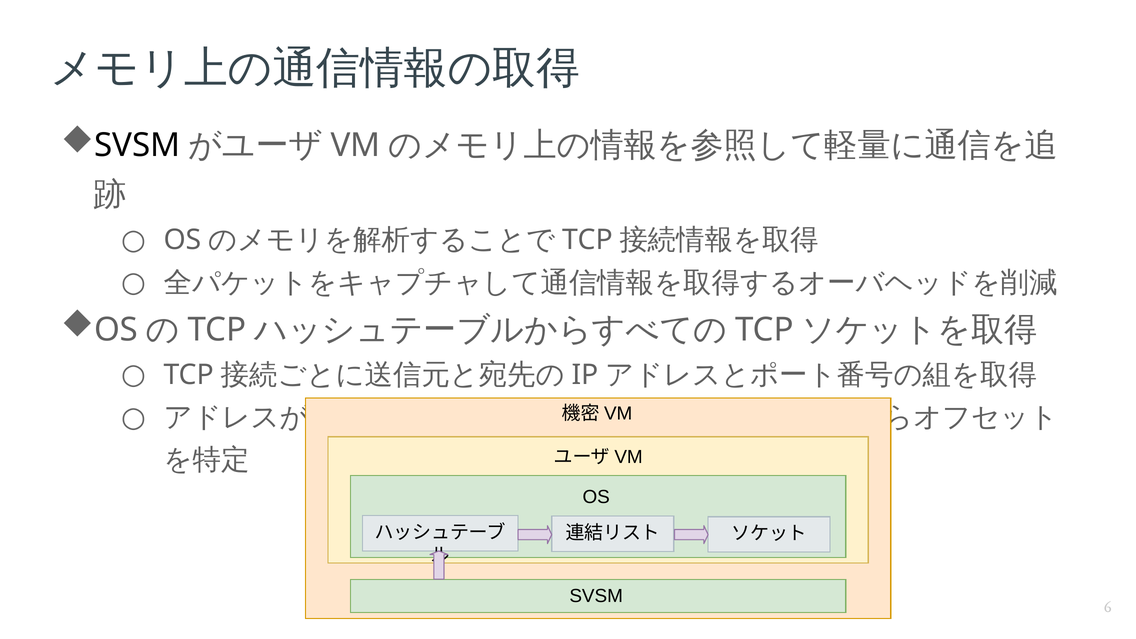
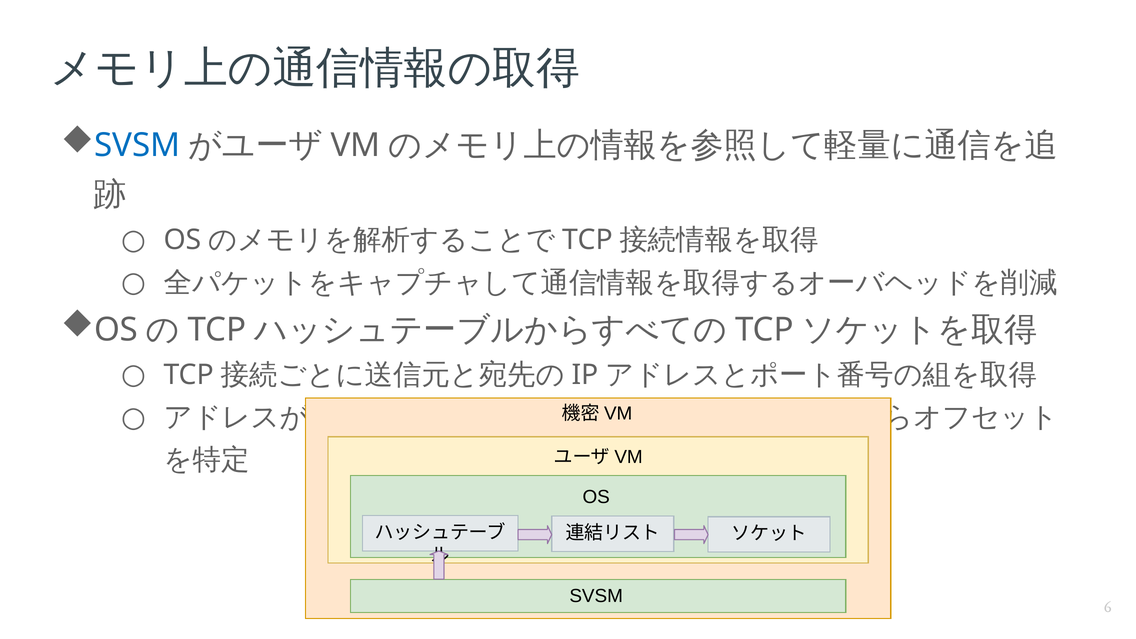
SVSM colour: black -> blue (137, 145)
